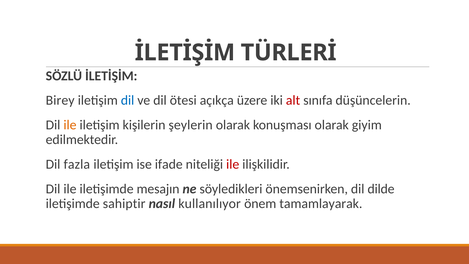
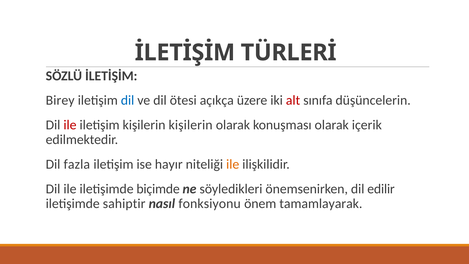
ile colour: orange -> red (70, 125)
kişilerin şeylerin: şeylerin -> kişilerin (191, 125)
giyim: giyim -> içerik (367, 125)
ifade: ifade -> hayır (169, 164)
ile colour: red -> orange (233, 164)
mesajın: mesajın -> biçimde (158, 189)
dilde: dilde -> edilir (381, 189)
kullanılıyor: kullanılıyor -> fonksiyonu (210, 203)
